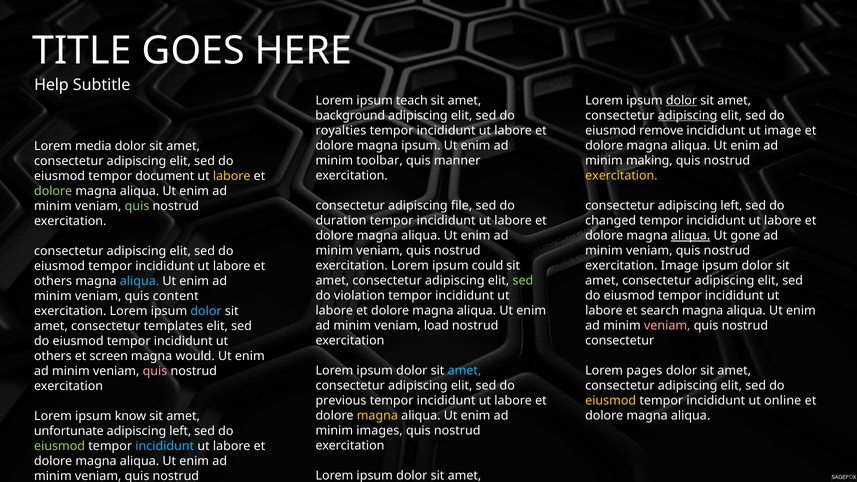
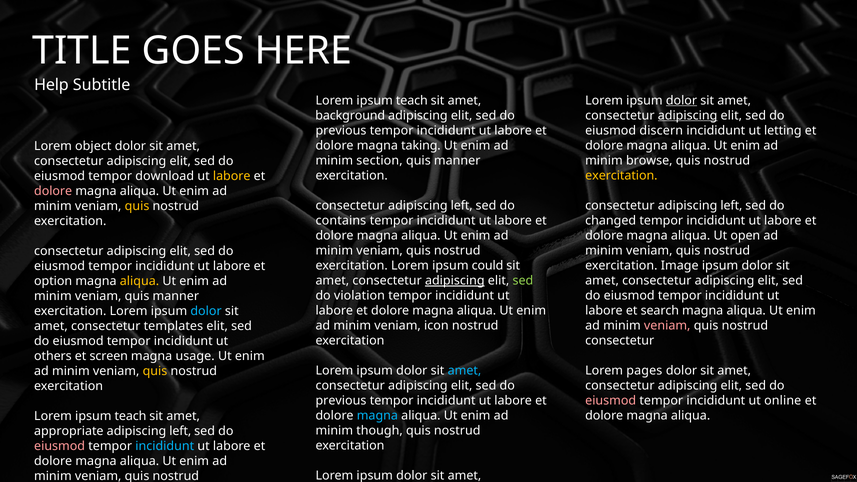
royalties: royalties -> previous (341, 130)
remove: remove -> discern (661, 130)
ut image: image -> letting (783, 130)
magna ipsum: ipsum -> taking (421, 146)
media: media -> object (93, 146)
toolbar: toolbar -> section (379, 161)
making: making -> browse (649, 161)
document: document -> download (165, 176)
dolore colour: light green -> pink (53, 191)
file: file -> left (462, 206)
quis colour: light green -> yellow (137, 206)
duration: duration -> contains (341, 221)
aliqua underline: present -> none (691, 236)
gone: gone -> open (745, 236)
adipiscing underline: none -> present (455, 281)
others: others -> option (53, 281)
aliqua colour: light blue -> yellow (139, 281)
veniam quis content: content -> manner (176, 296)
load: load -> icon (436, 326)
would: would -> usage (195, 356)
quis colour: pink -> yellow (155, 371)
eiusmod colour: yellow -> pink (611, 401)
magna colour: yellow -> light blue (377, 416)
know: know -> teach (130, 416)
images: images -> though (380, 431)
unfortunate: unfortunate -> appropriate (69, 431)
eiusmod colour: light green -> pink (60, 446)
